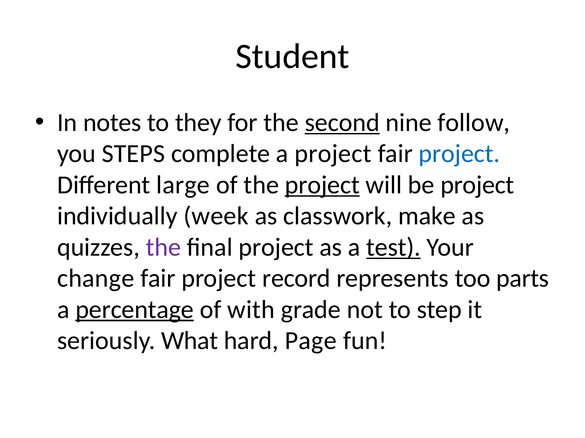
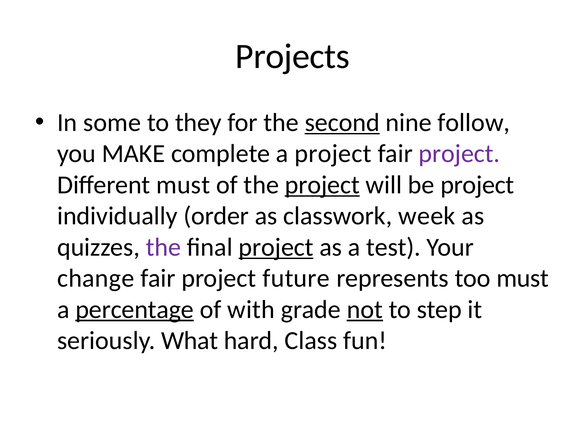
Student: Student -> Projects (293, 57)
notes: notes -> some (112, 123)
STEPS: STEPS -> MAKE (133, 154)
project colour: blue -> purple (459, 154)
Different large: large -> must (183, 185)
week: week -> order (216, 216)
make: make -> week (427, 216)
project underline: none -> present (276, 248)
test underline: present -> none (394, 248)
record: record -> future (296, 279)
too parts: parts -> must (523, 279)
not underline: none -> present (365, 310)
Page: Page -> Class (311, 341)
